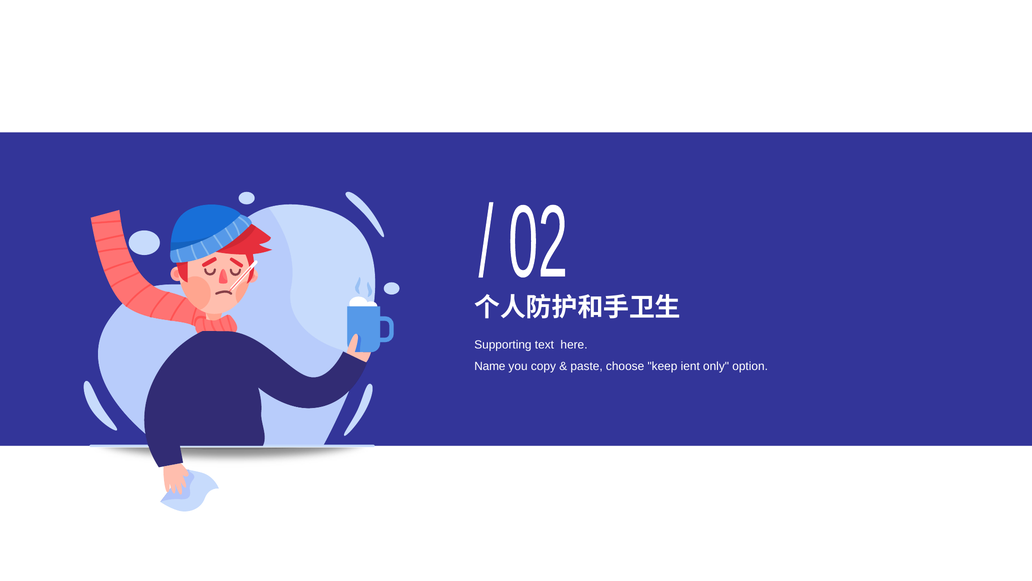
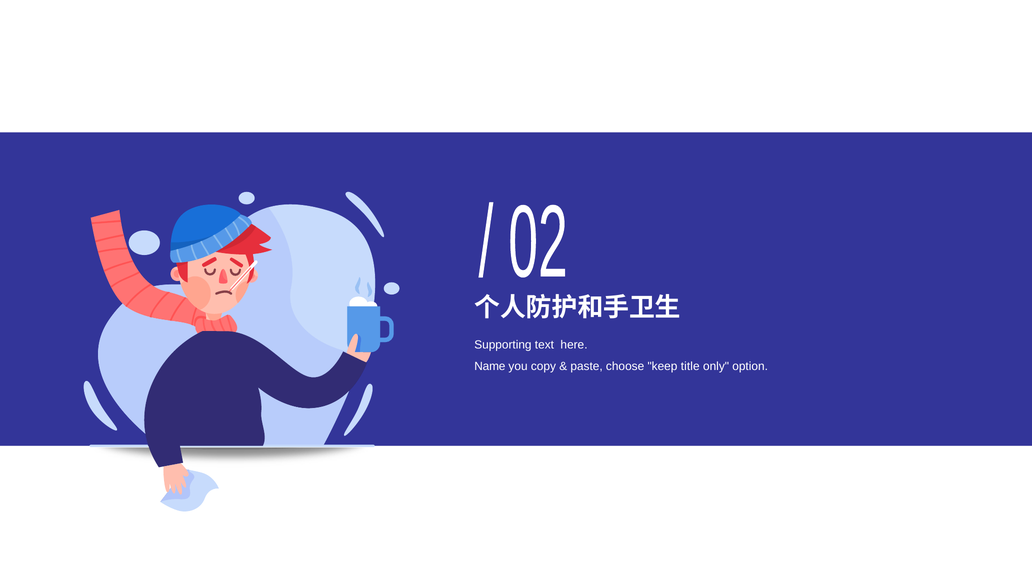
ient: ient -> title (690, 366)
